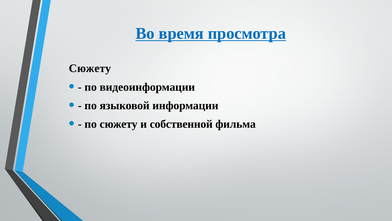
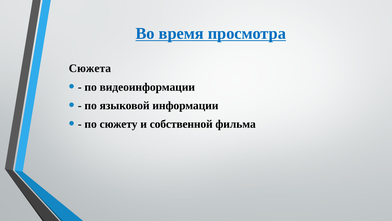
Сюжету: Сюжету -> Сюжета (90, 68)
